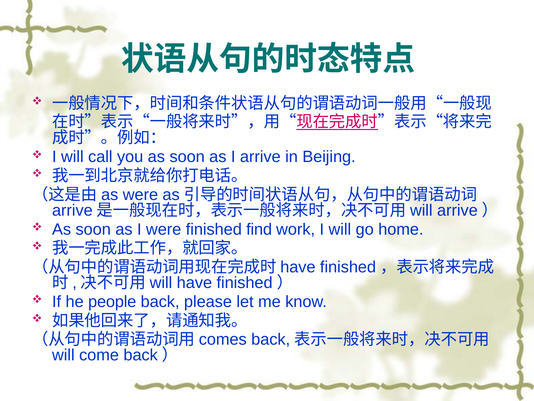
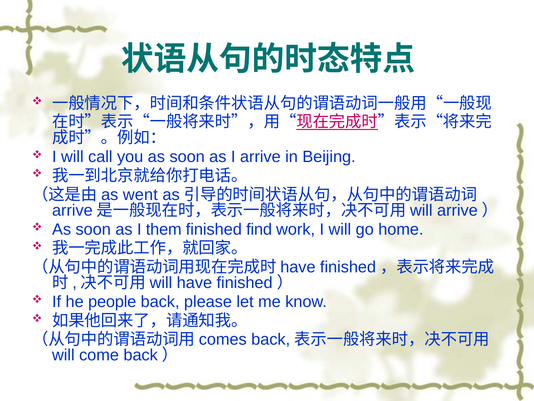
were: were -> went (140, 194)
I were: were -> them (164, 229)
